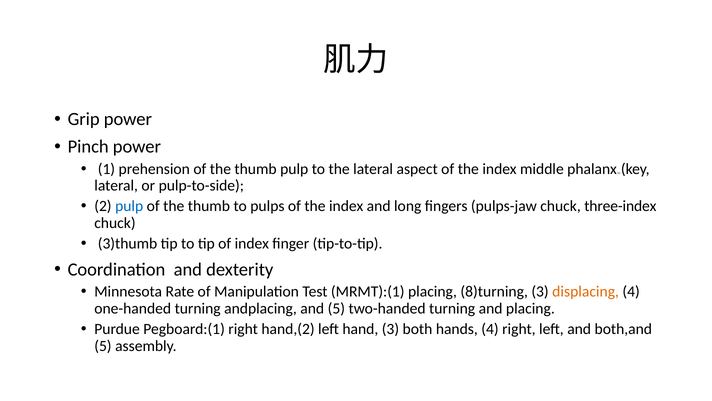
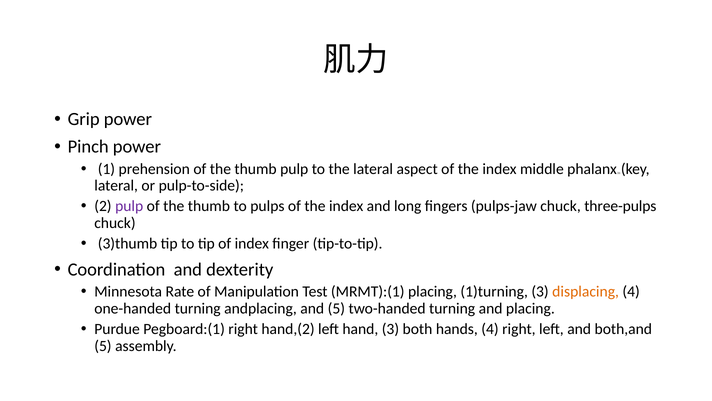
pulp colour: blue -> purple (129, 206)
three-index: three-index -> three-pulps (620, 206)
8)turning: 8)turning -> 1)turning (494, 291)
